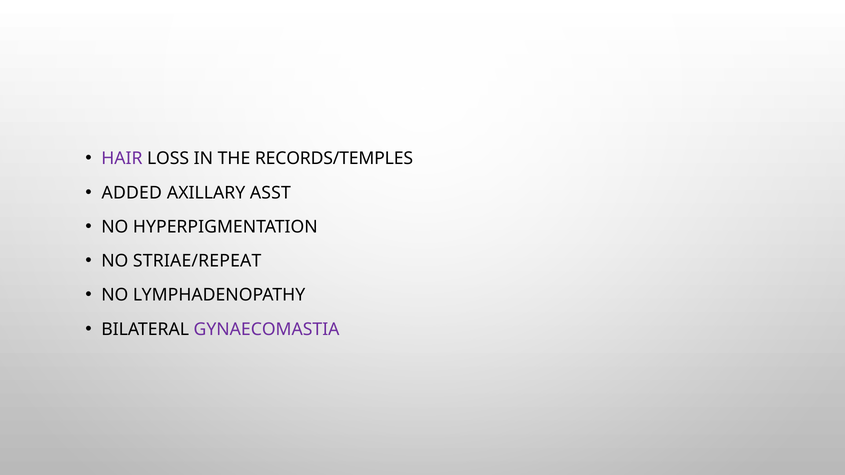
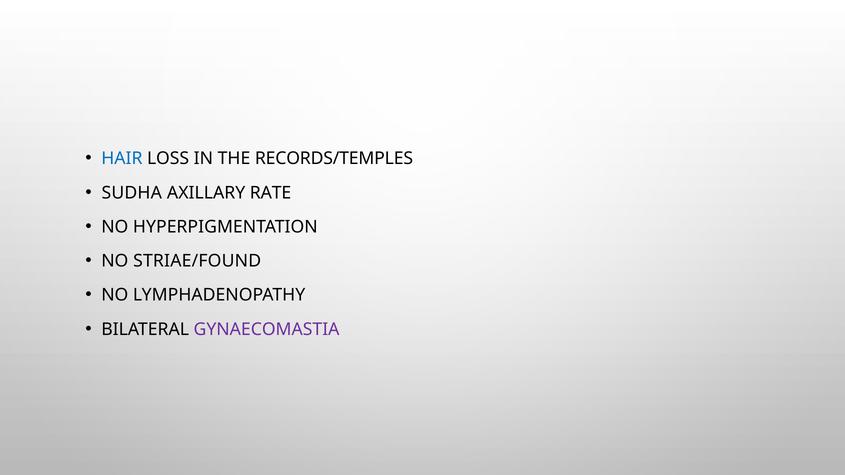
HAIR colour: purple -> blue (122, 159)
ADDED: ADDED -> SUDHA (132, 193)
ASST: ASST -> RATE (271, 193)
STRIAE/REPEAT: STRIAE/REPEAT -> STRIAE/FOUND (197, 261)
